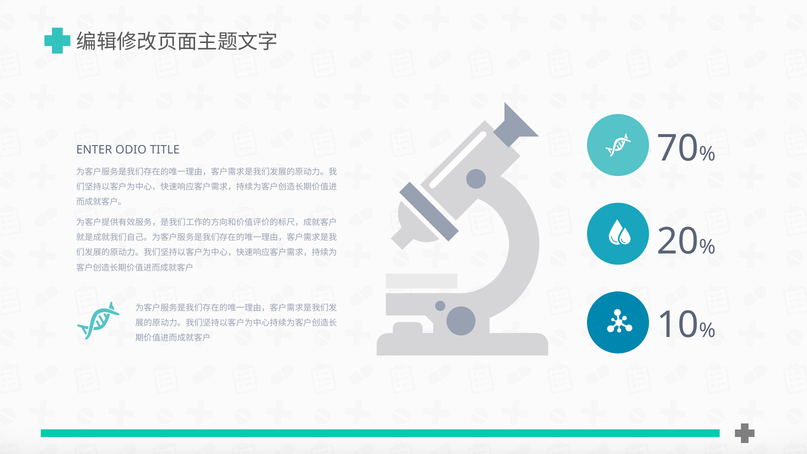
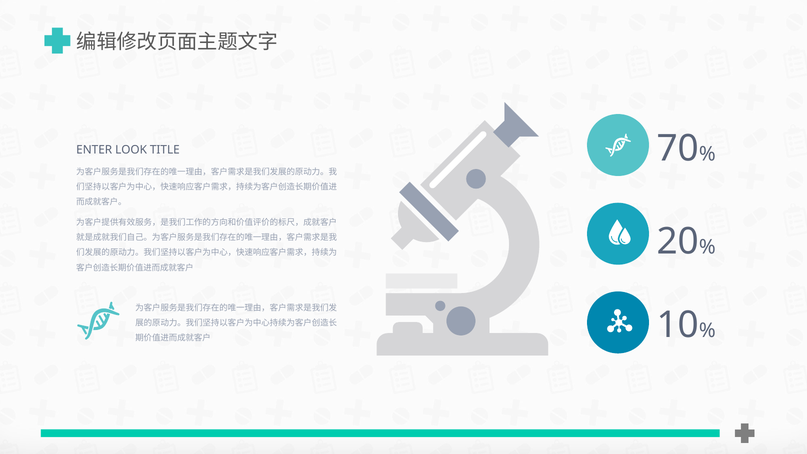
ODIO: ODIO -> LOOK (131, 150)
